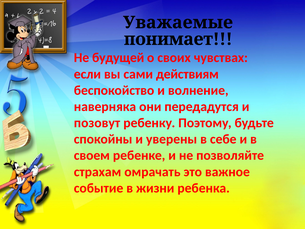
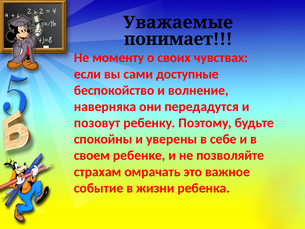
будущей: будущей -> моменту (118, 58)
действиям: действиям -> доступные (187, 74)
